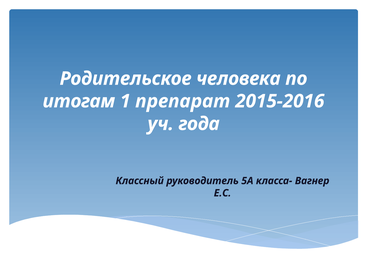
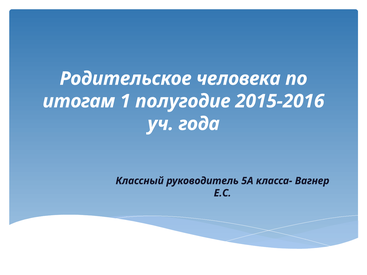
препарат: препарат -> полугодие (183, 101)
